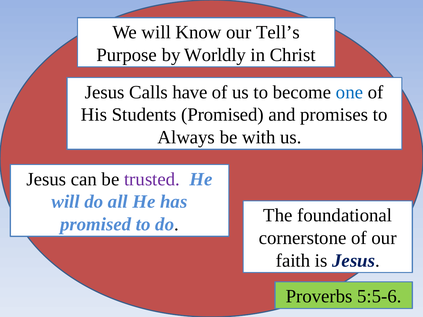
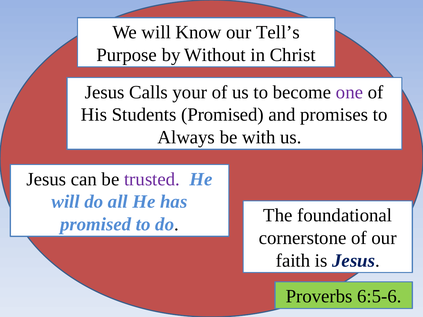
Worldly: Worldly -> Without (215, 55)
have: have -> your (190, 92)
one colour: blue -> purple (350, 92)
5:5-6: 5:5-6 -> 6:5-6 (379, 297)
